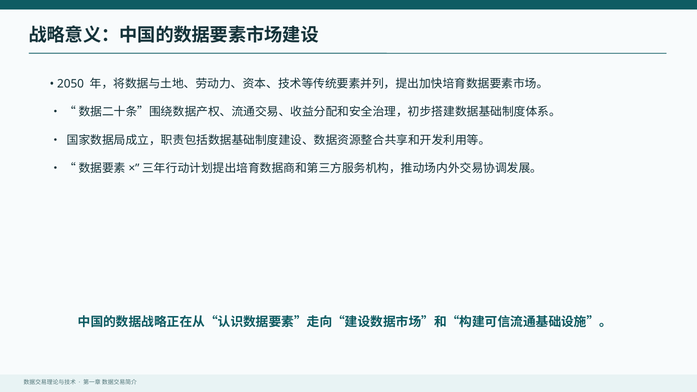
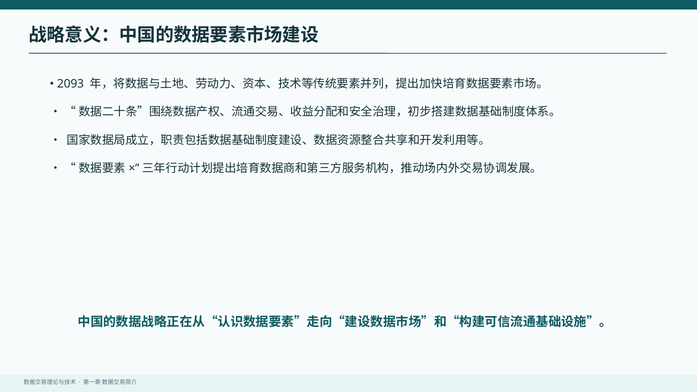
2050: 2050 -> 2093 (71, 84)
